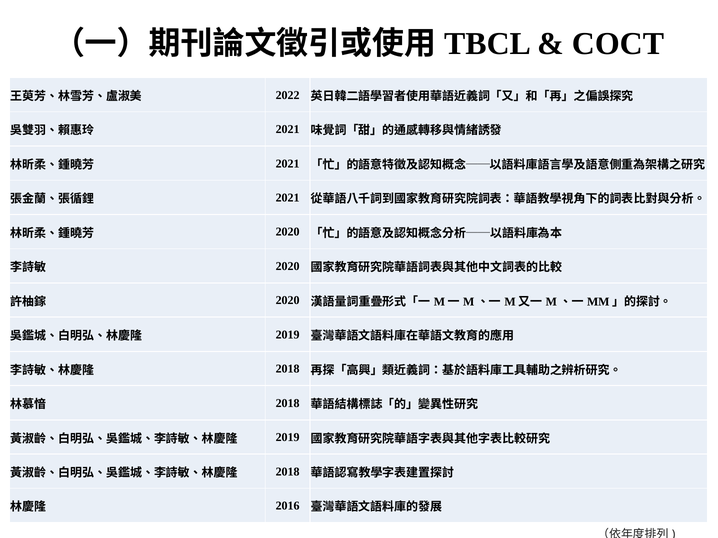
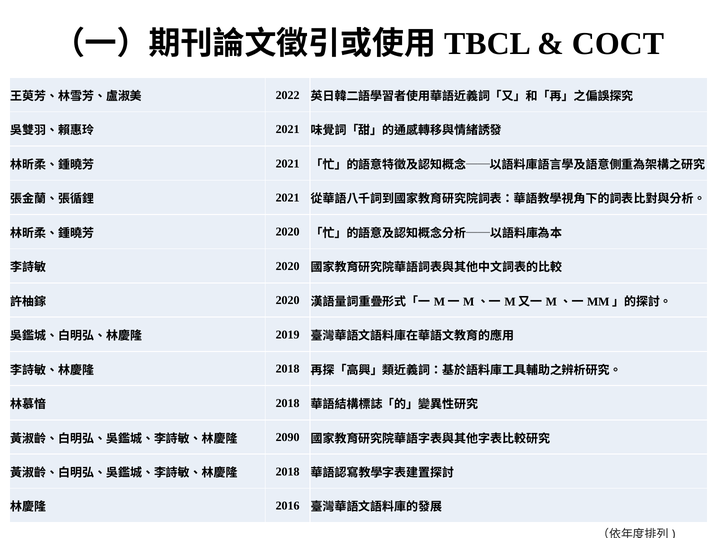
2019: 2019 -> 2090 (288, 438)
